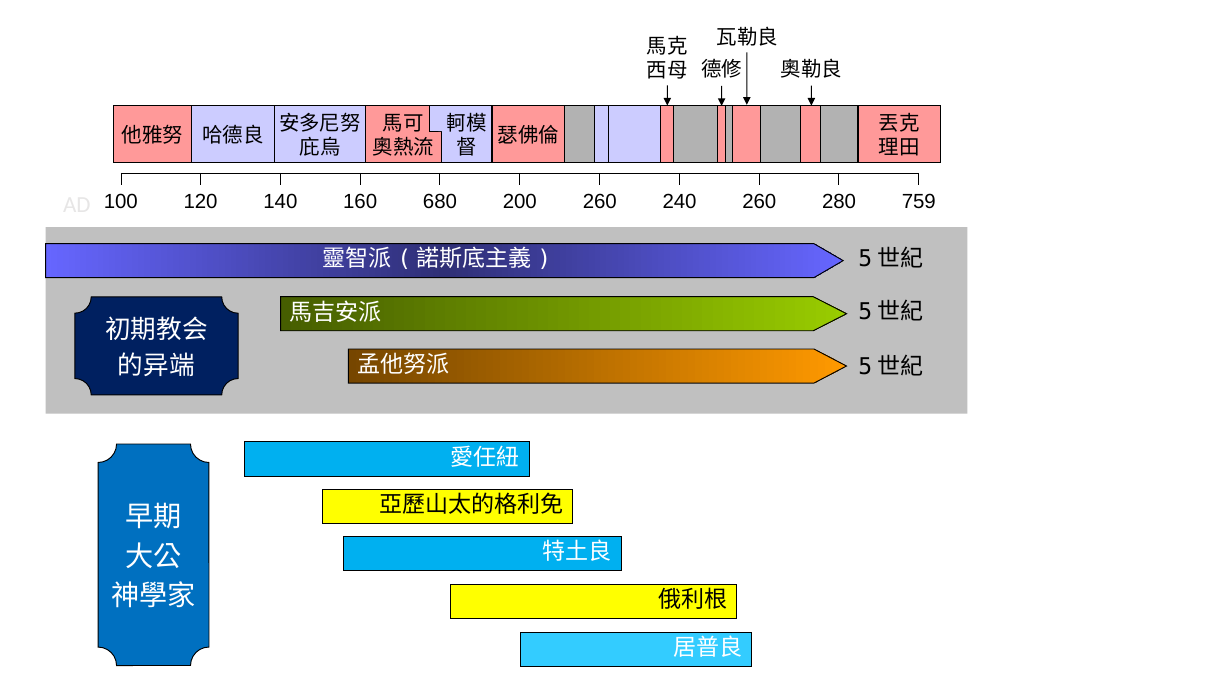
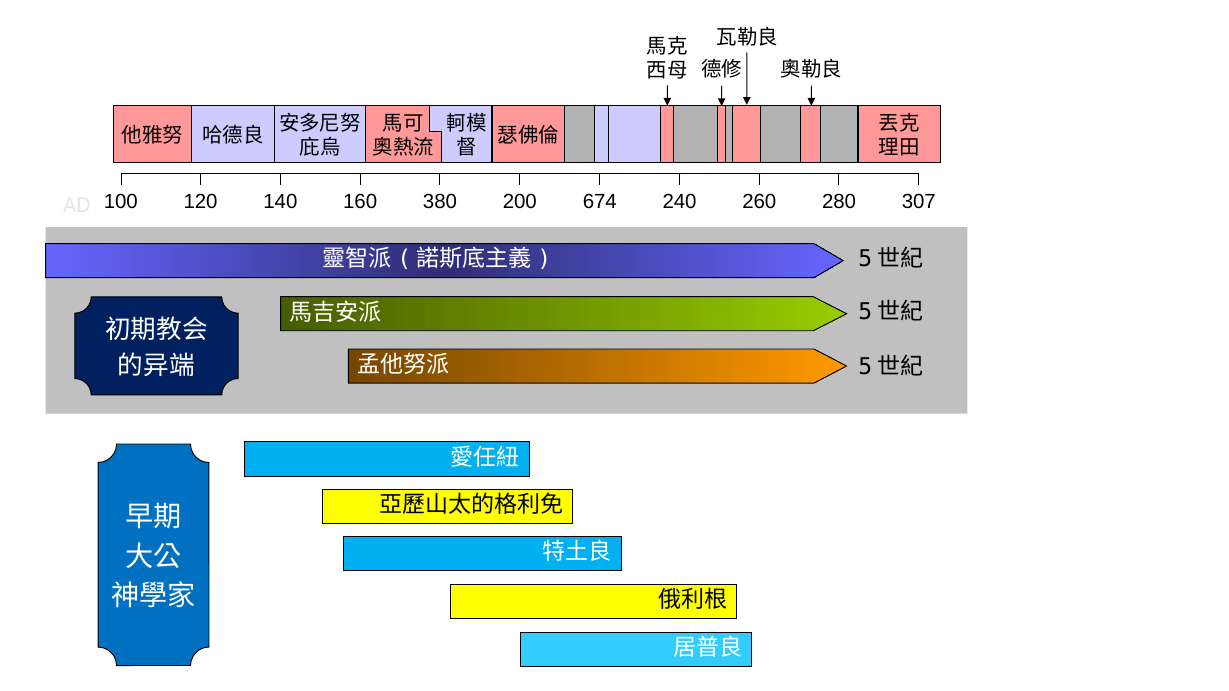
680: 680 -> 380 (440, 202)
200 260: 260 -> 674 (600, 202)
759: 759 -> 307 (919, 202)
